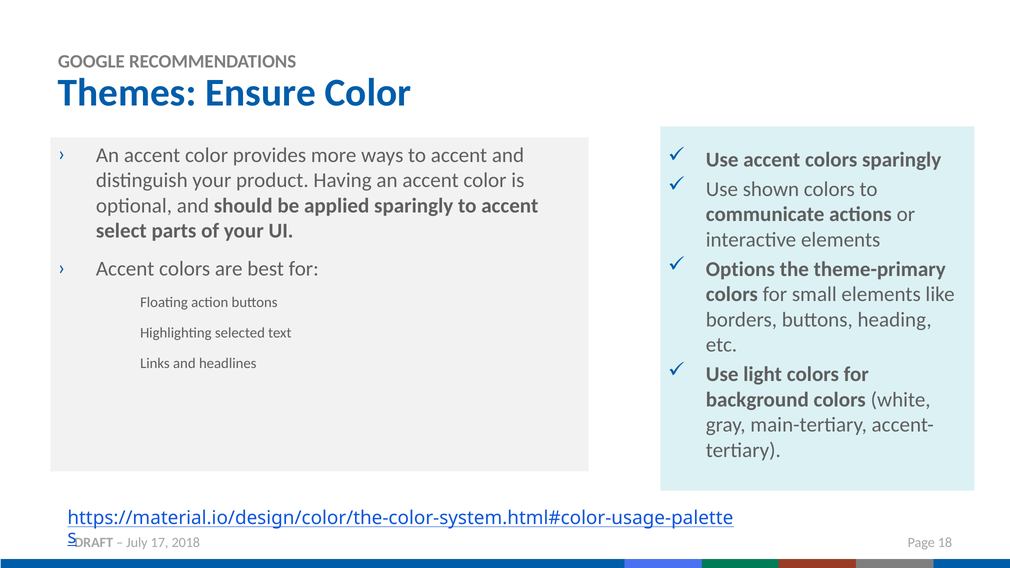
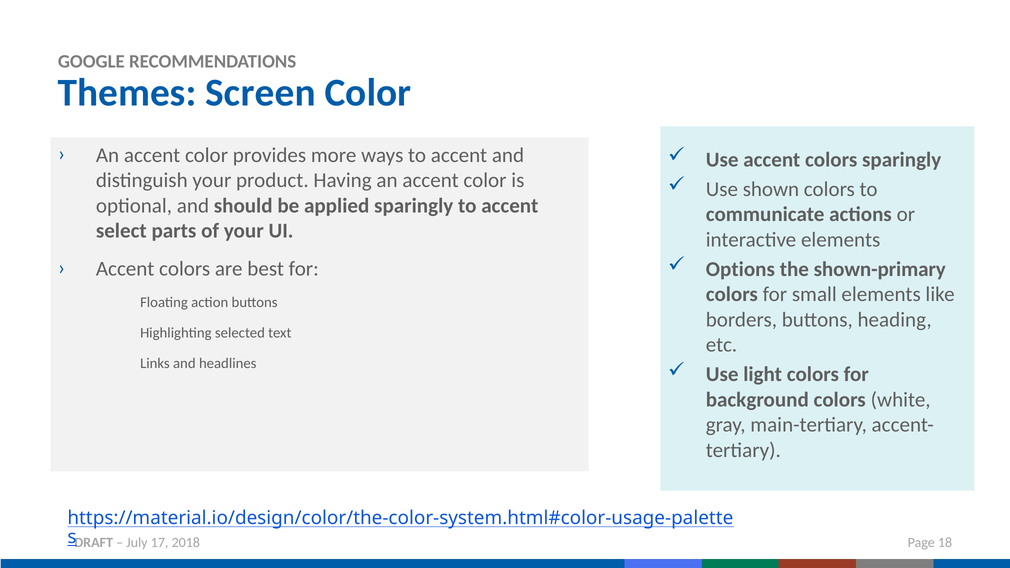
Ensure: Ensure -> Screen (260, 93)
theme-primary: theme-primary -> shown-primary (880, 269)
